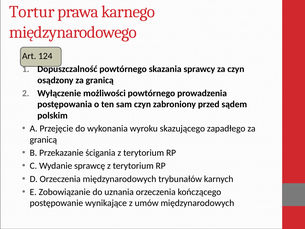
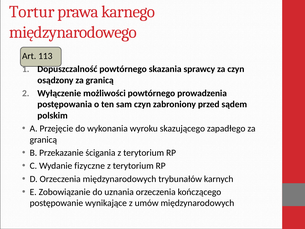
124: 124 -> 113 (45, 56)
sprawcę: sprawcę -> fizyczne (90, 166)
